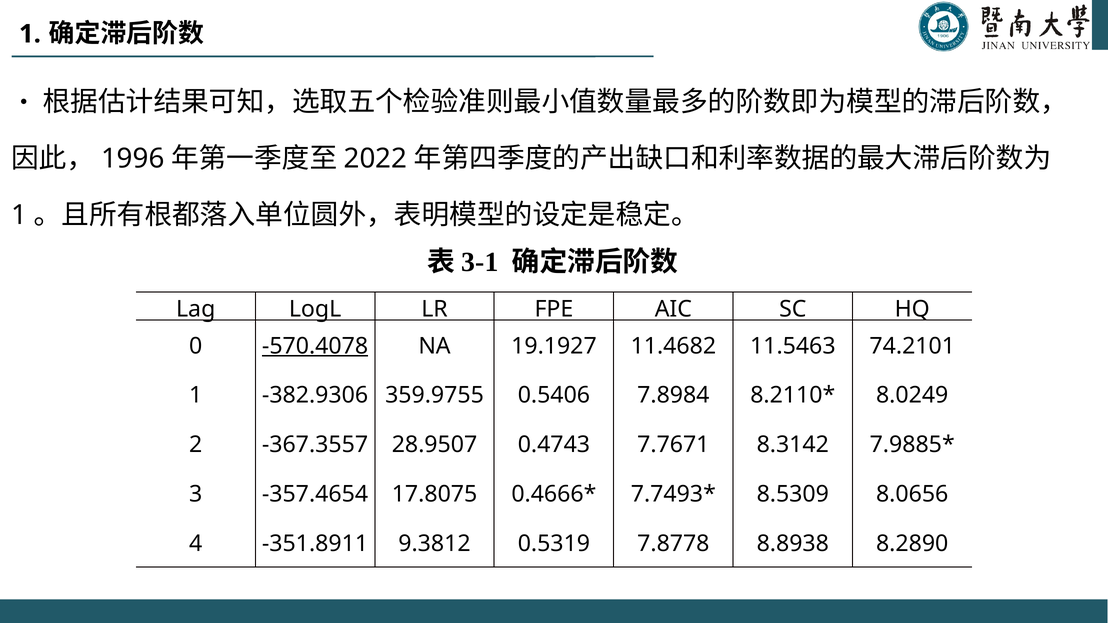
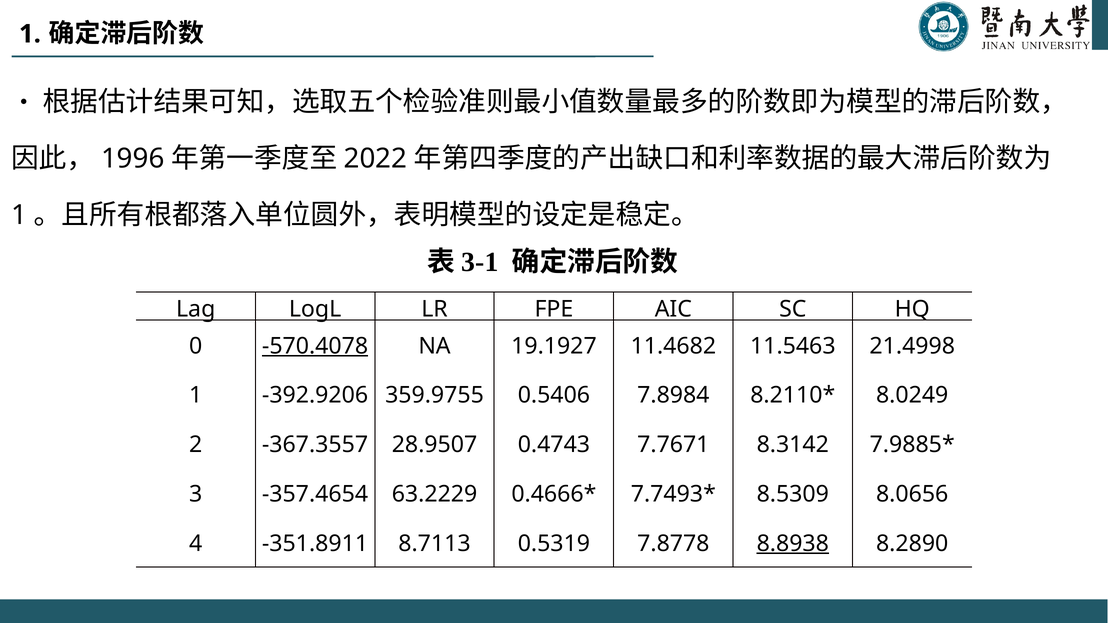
74.2101: 74.2101 -> 21.4998 (912, 346)
-382.9306: -382.9306 -> -392.9206 (315, 396)
17.8075: 17.8075 -> 63.2229 (435, 494)
9.3812: 9.3812 -> 8.7113 (434, 544)
8.8938 underline: none -> present (793, 544)
